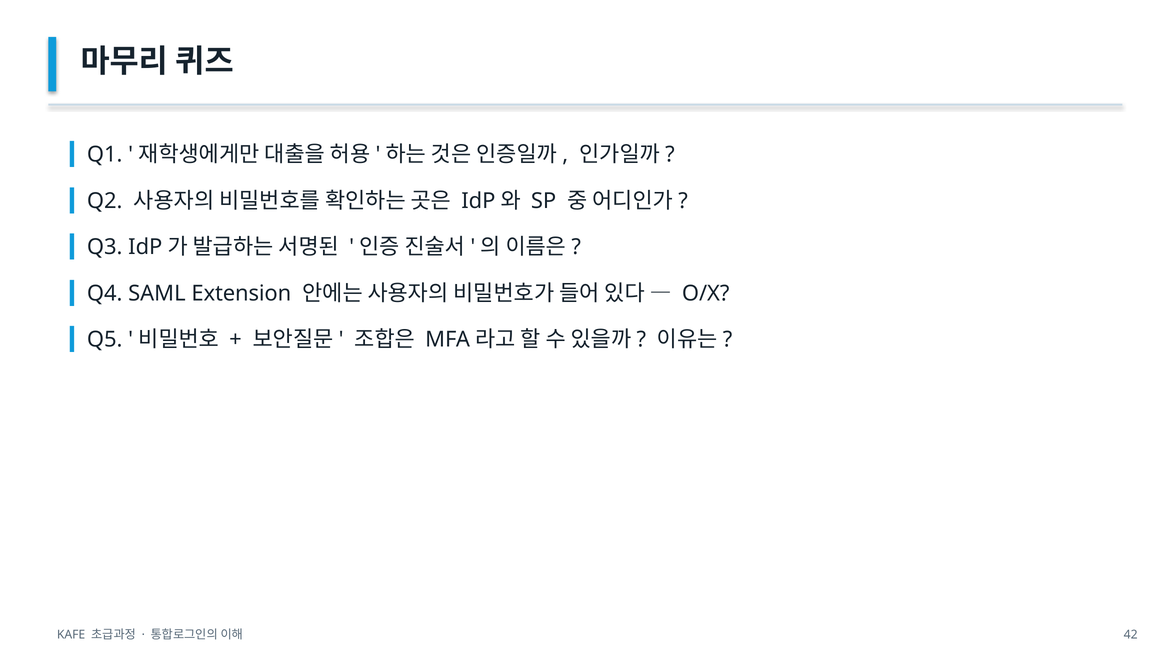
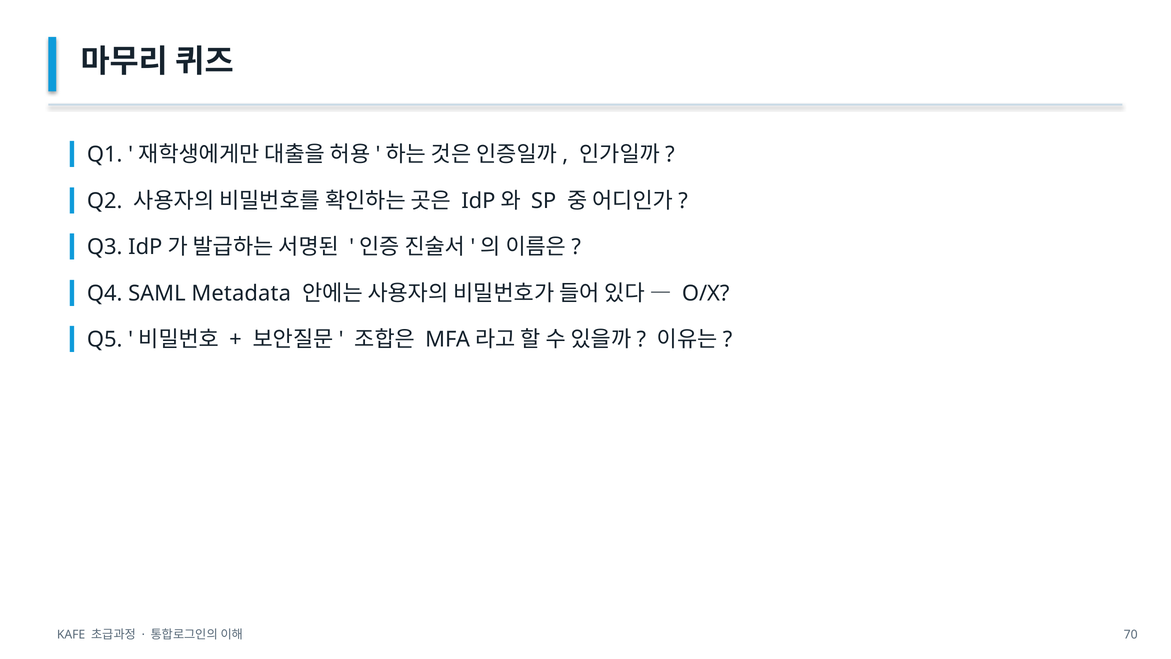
Extension: Extension -> Metadata (241, 293)
42: 42 -> 70 (1131, 634)
